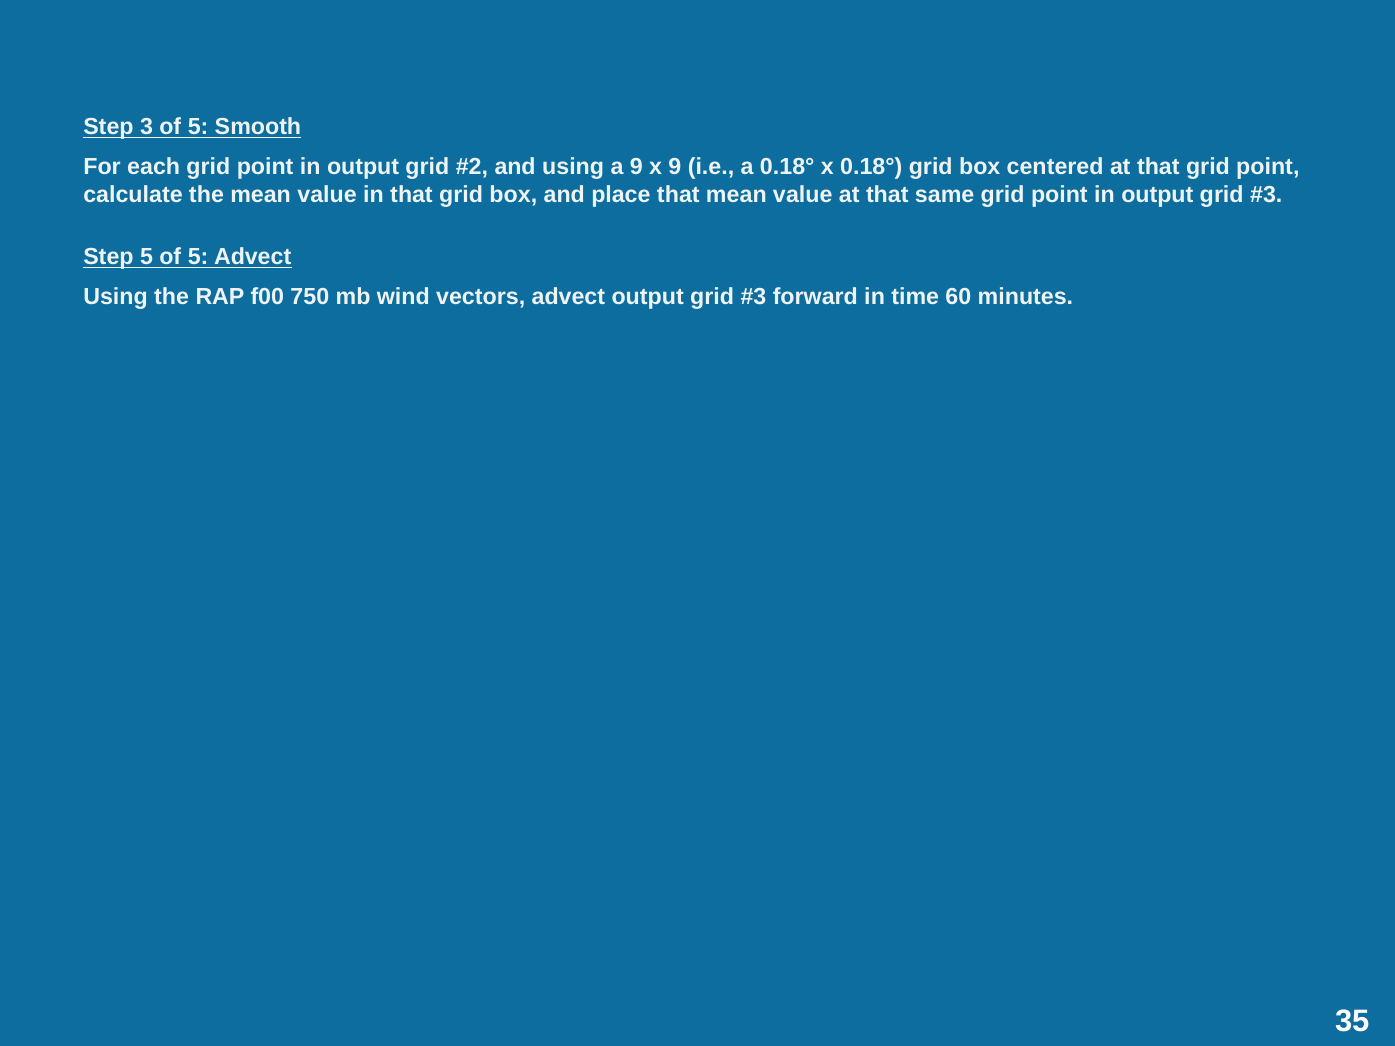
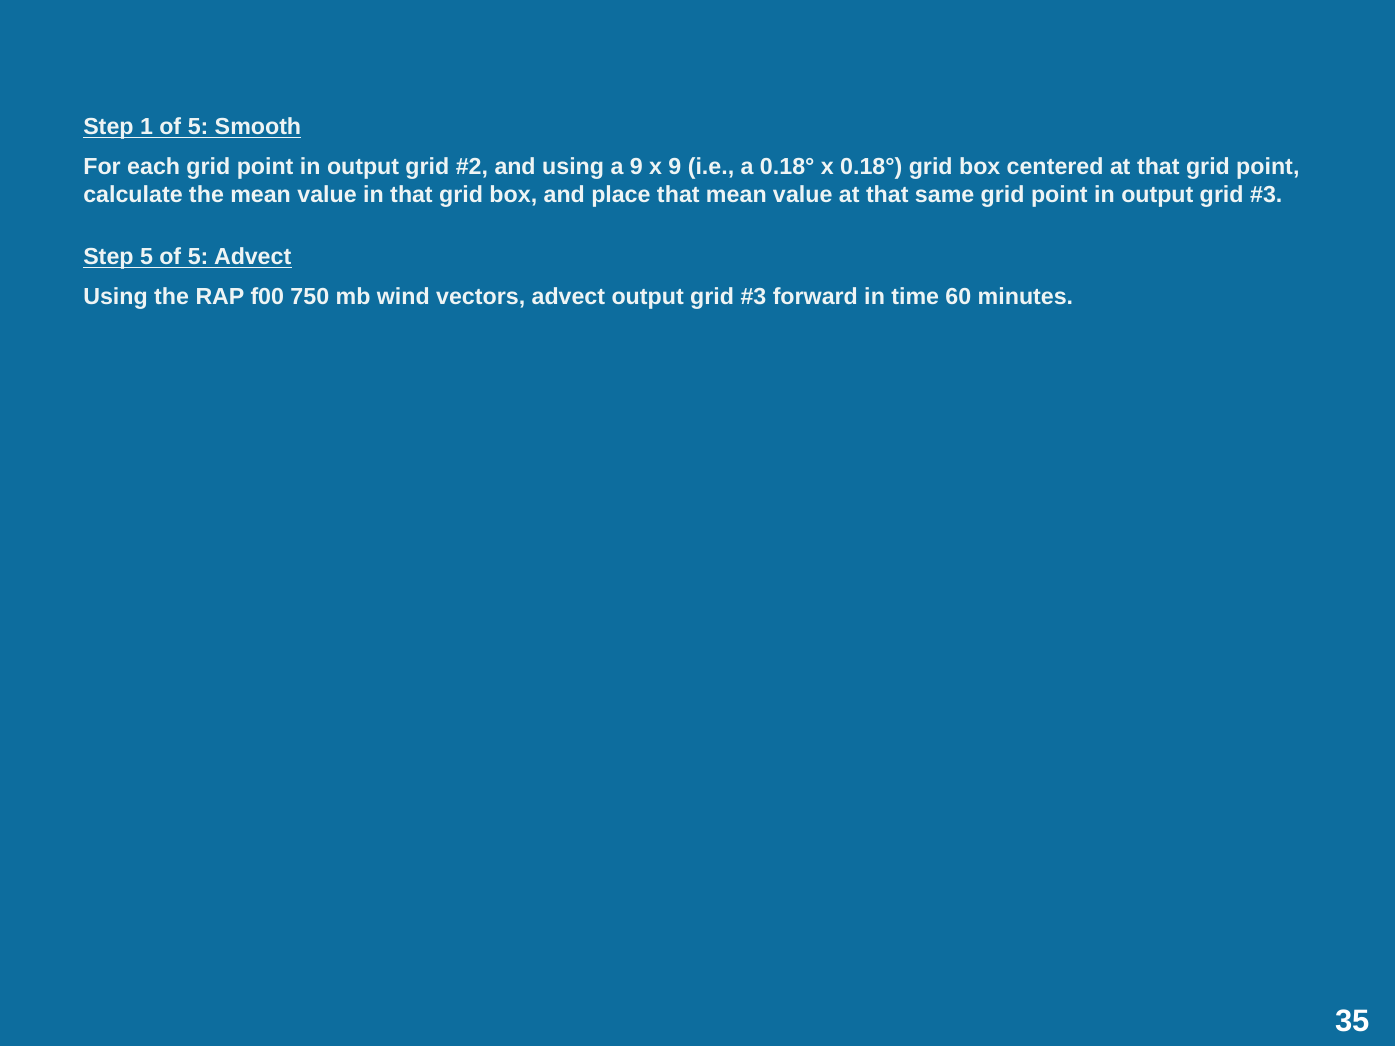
3: 3 -> 1 (147, 127)
